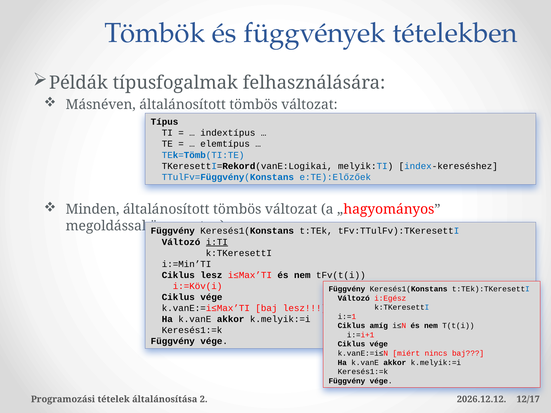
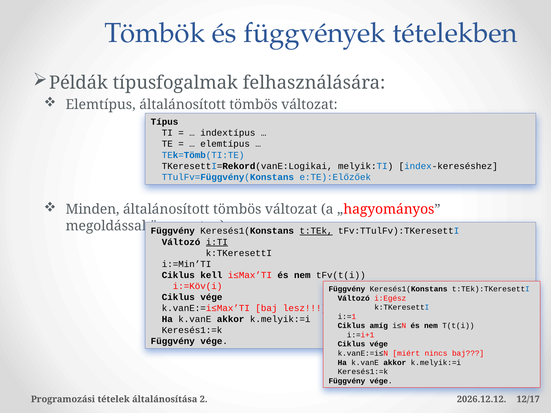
Másnéven: Másnéven -> Elemtípus (101, 105)
t:TEk underline: none -> present (316, 231)
Ciklus lesz: lesz -> kell (211, 275)
